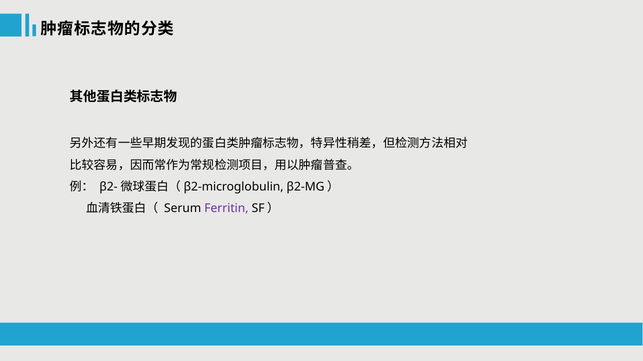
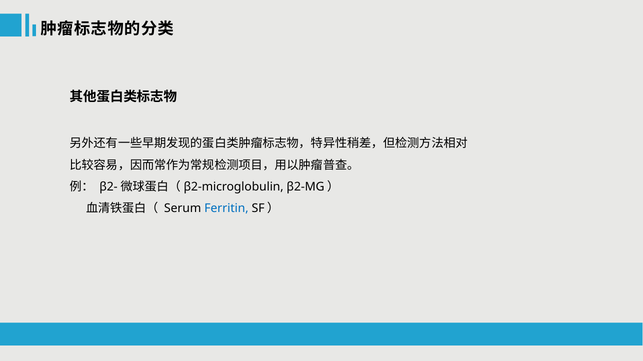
Ferritin colour: purple -> blue (226, 209)
